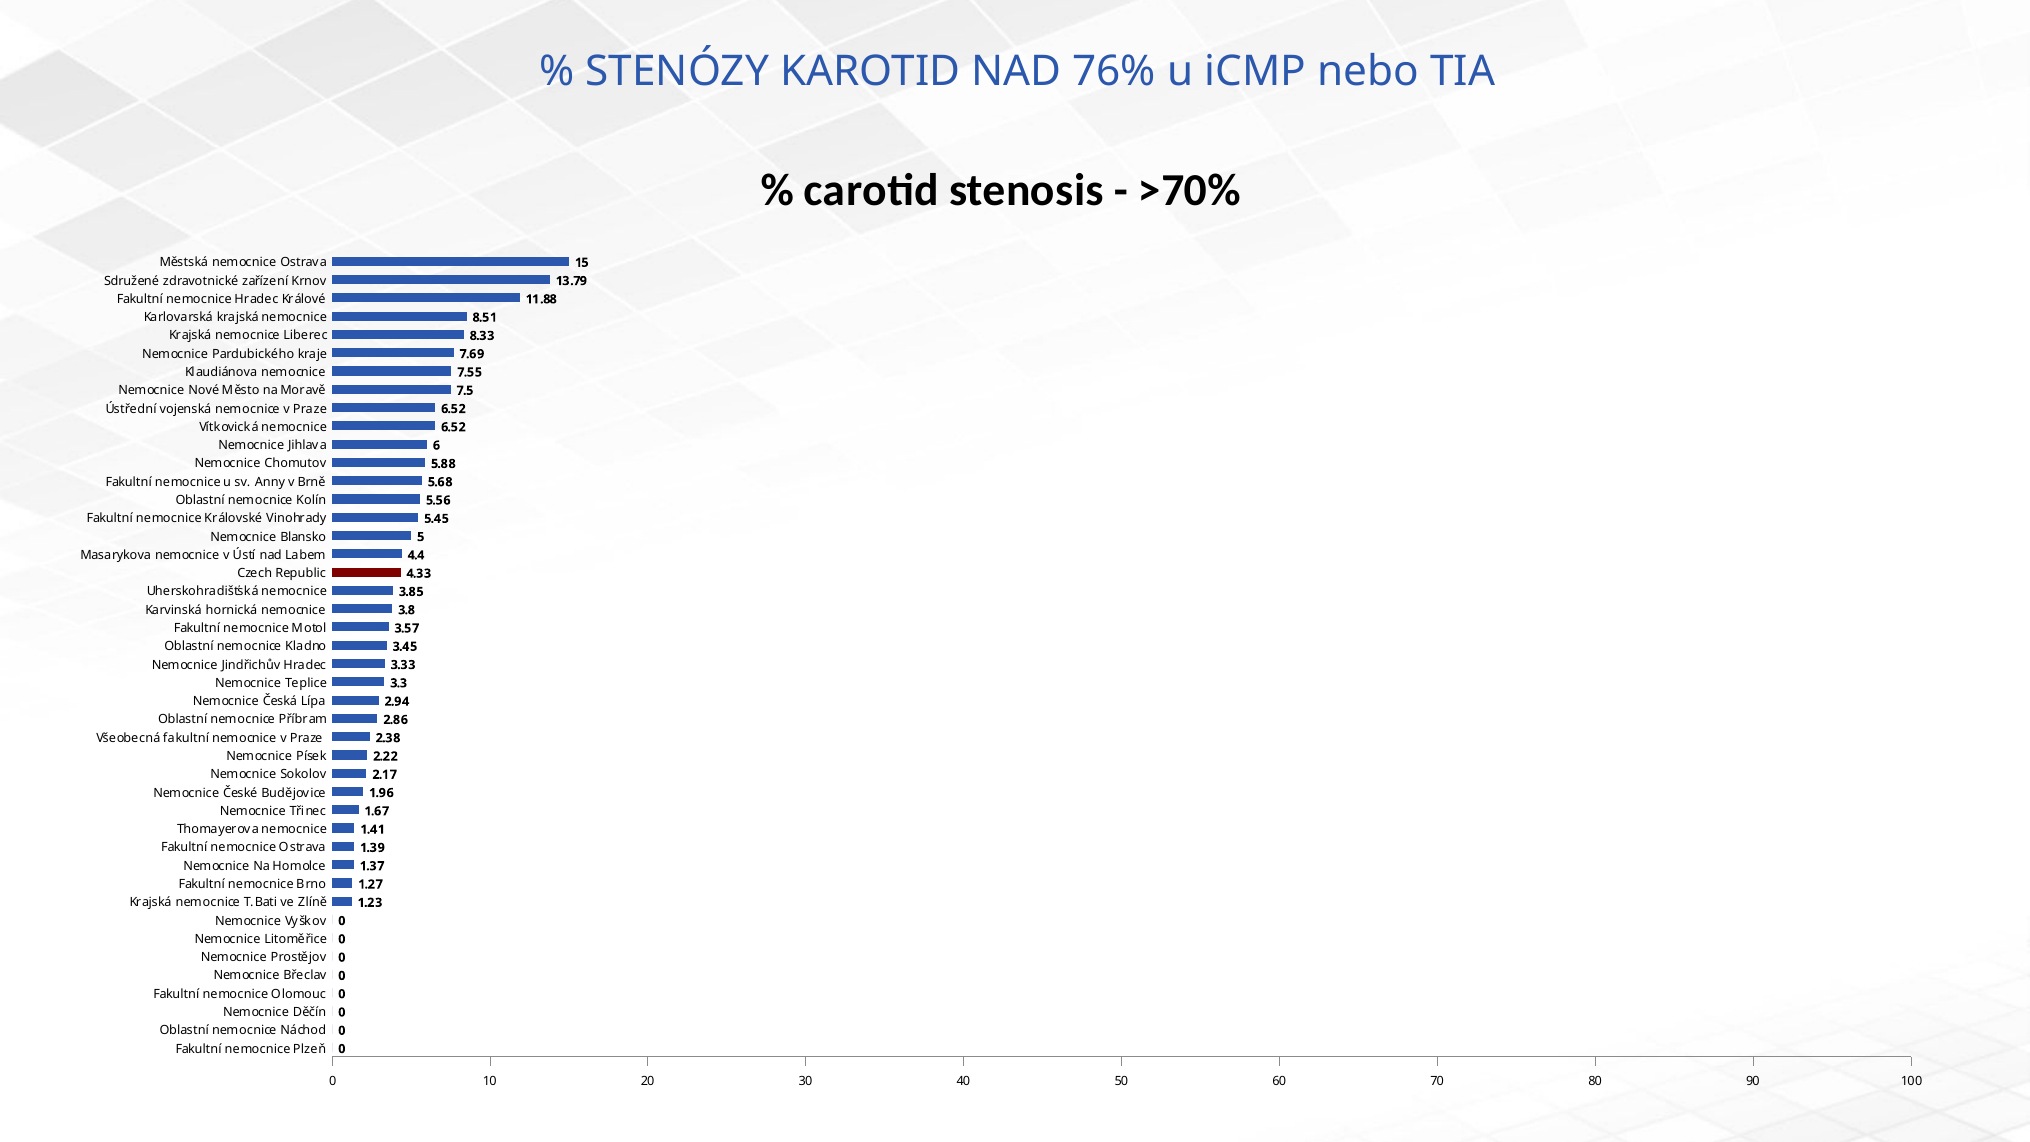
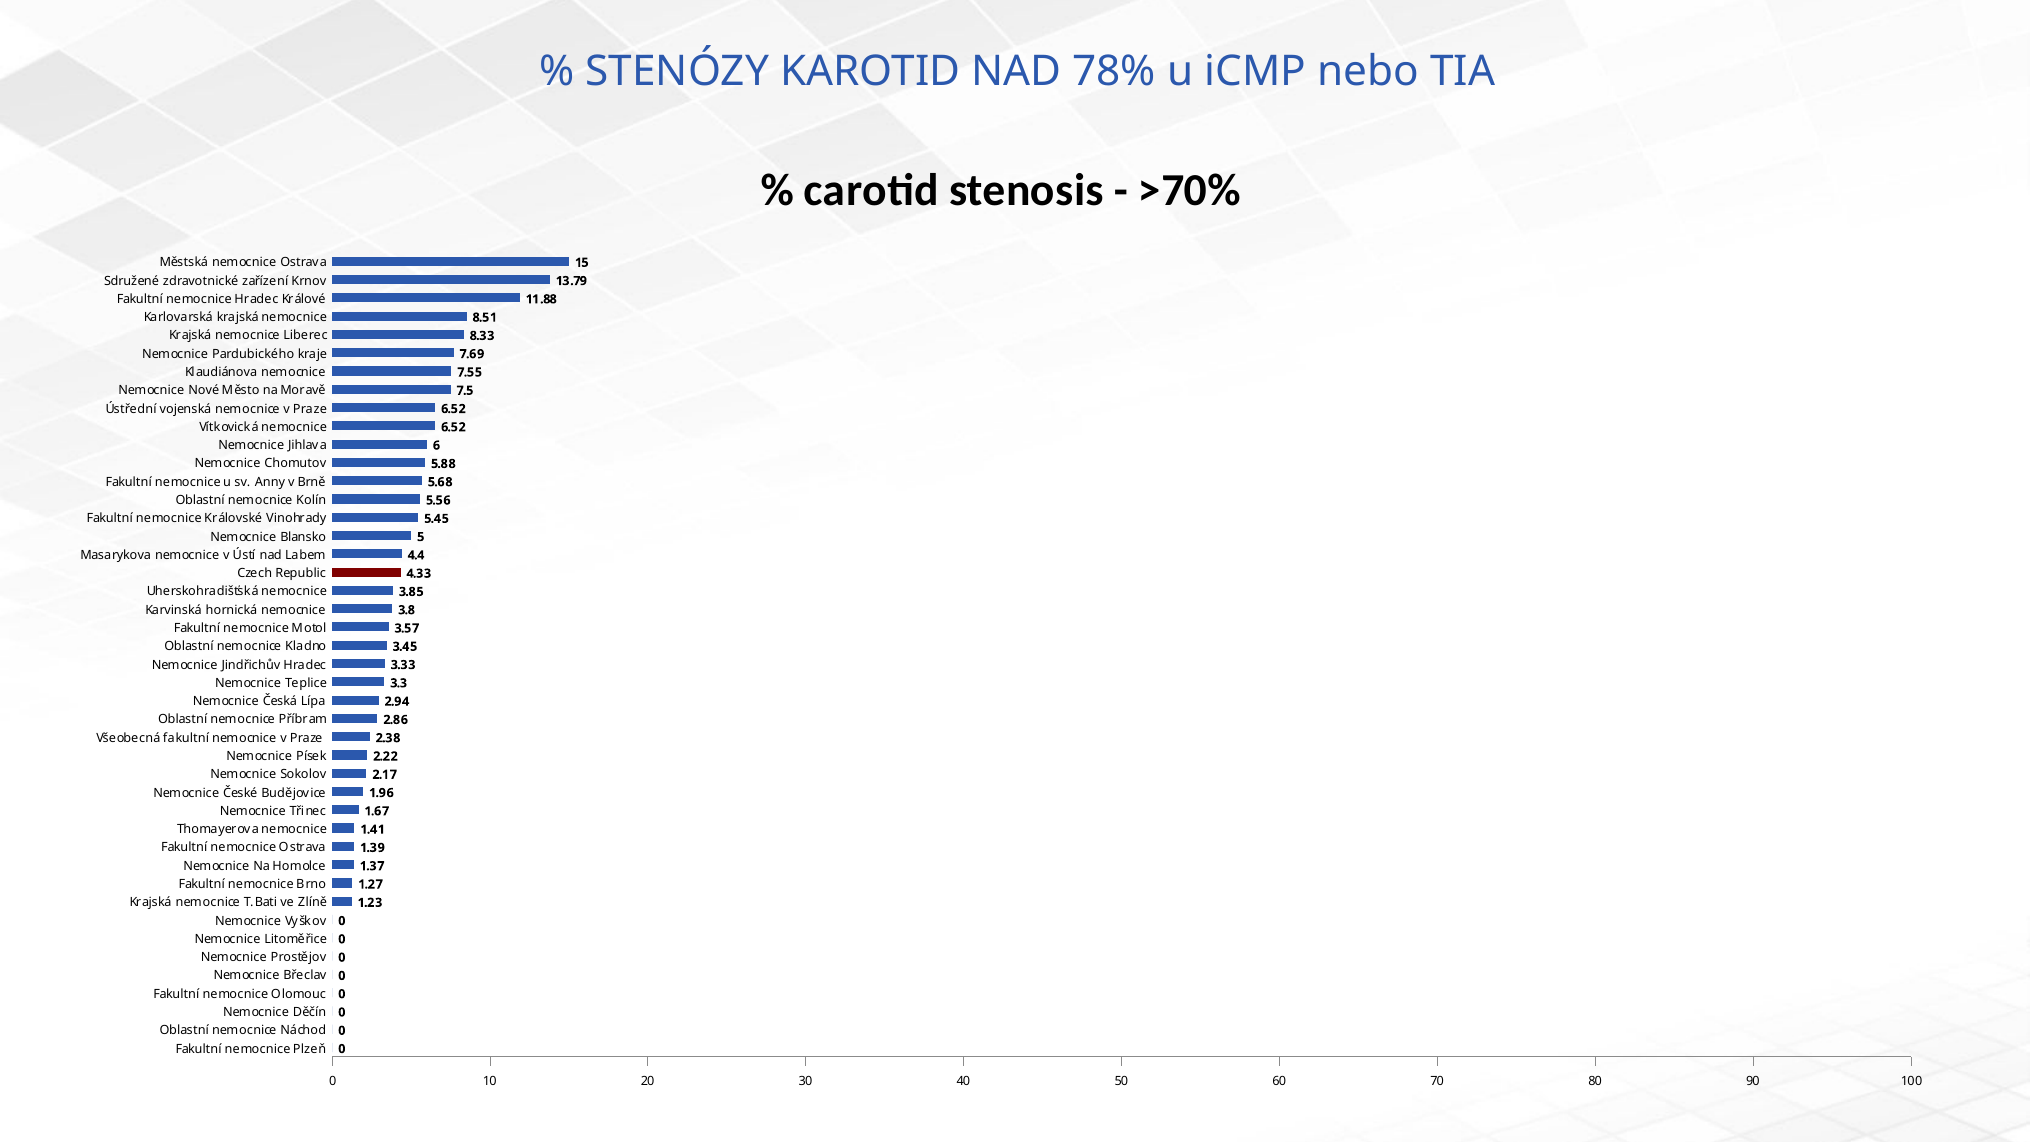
76%: 76% -> 78% (1114, 72)
